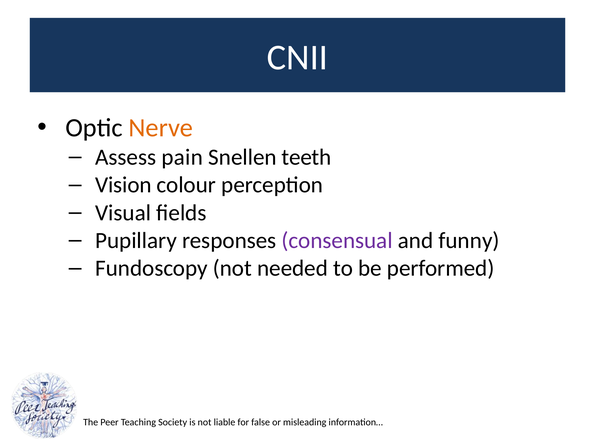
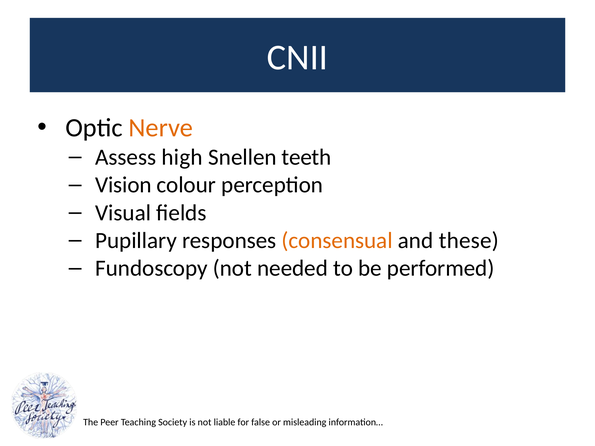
pain: pain -> high (182, 157)
consensual colour: purple -> orange (337, 241)
funny: funny -> these (469, 241)
